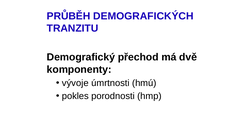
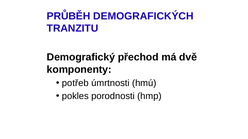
vývoje: vývoje -> potřeb (75, 83)
